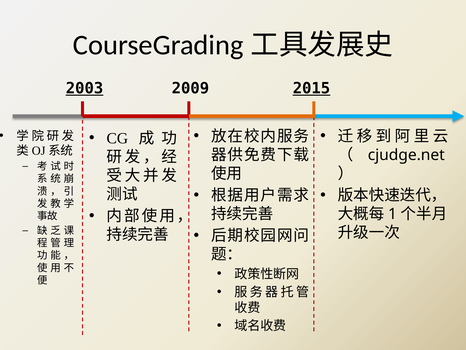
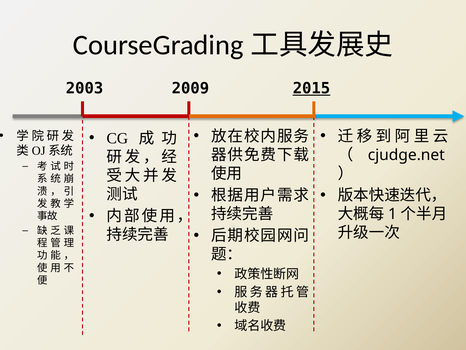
2003 underline: present -> none (85, 88)
